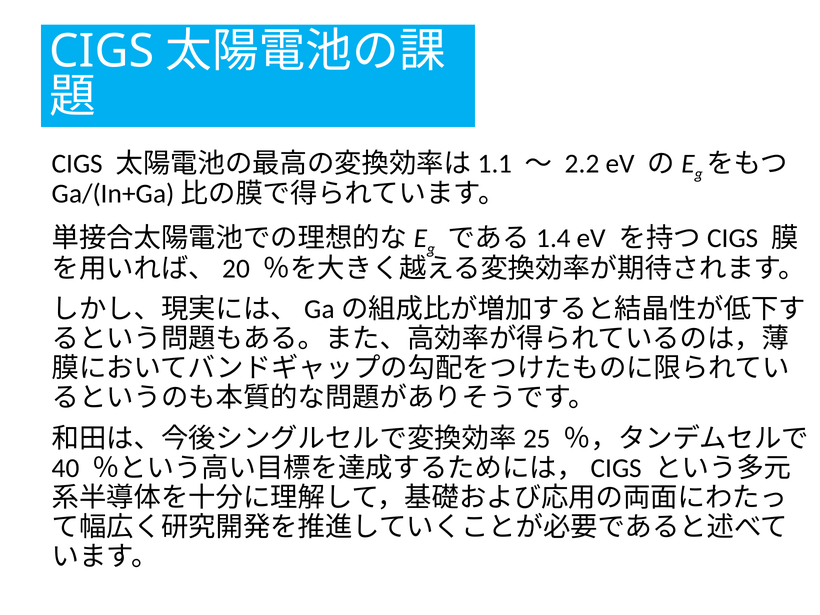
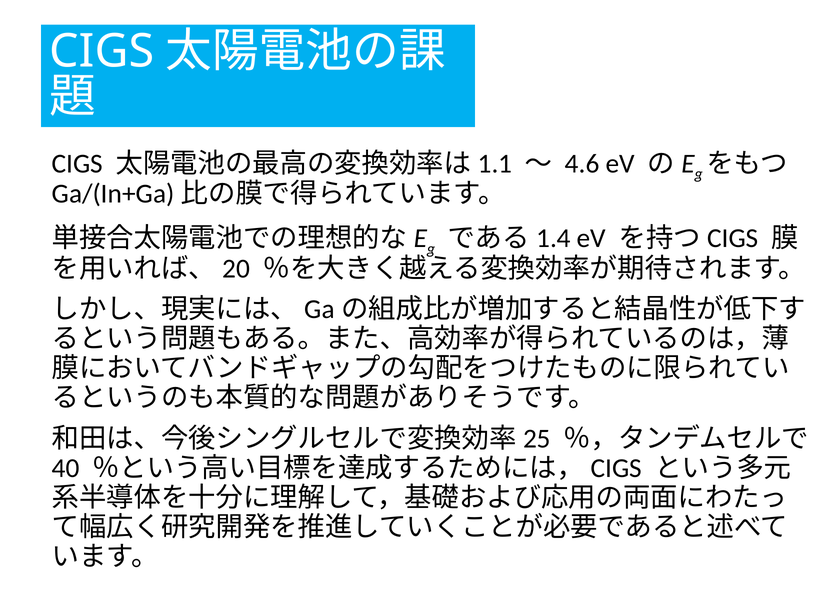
2.2: 2.2 -> 4.6 (582, 164)
